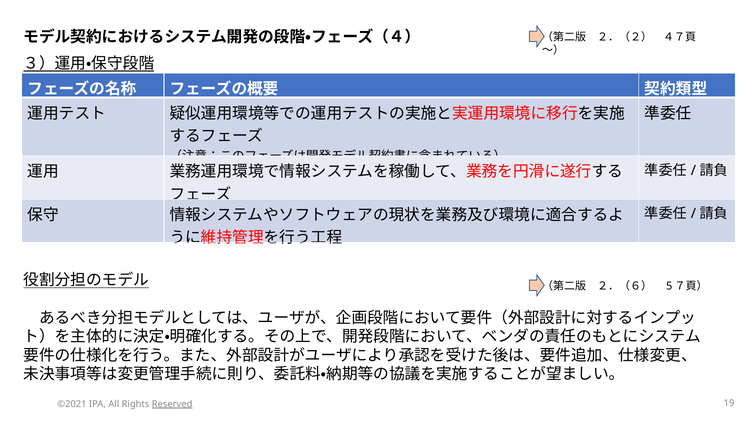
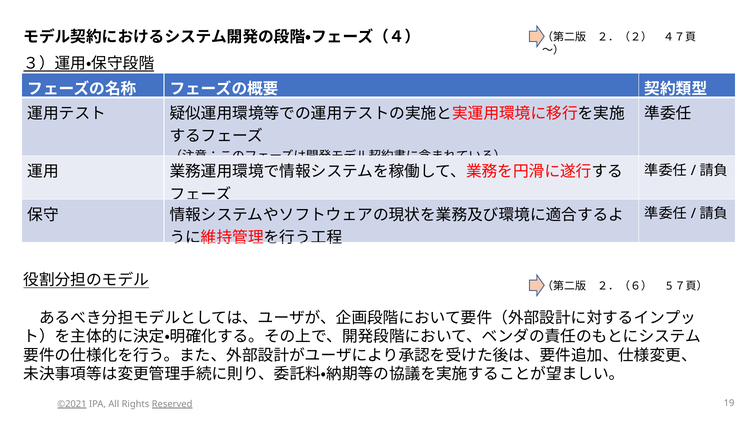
©2021 underline: none -> present (72, 404)
